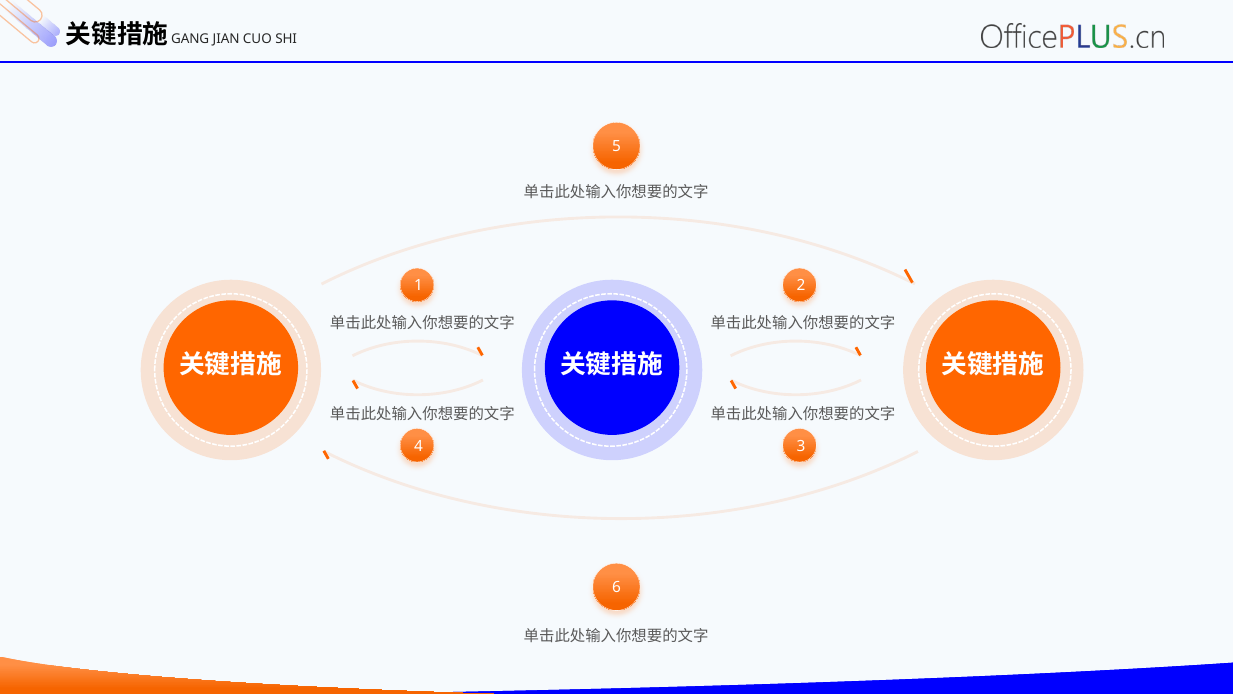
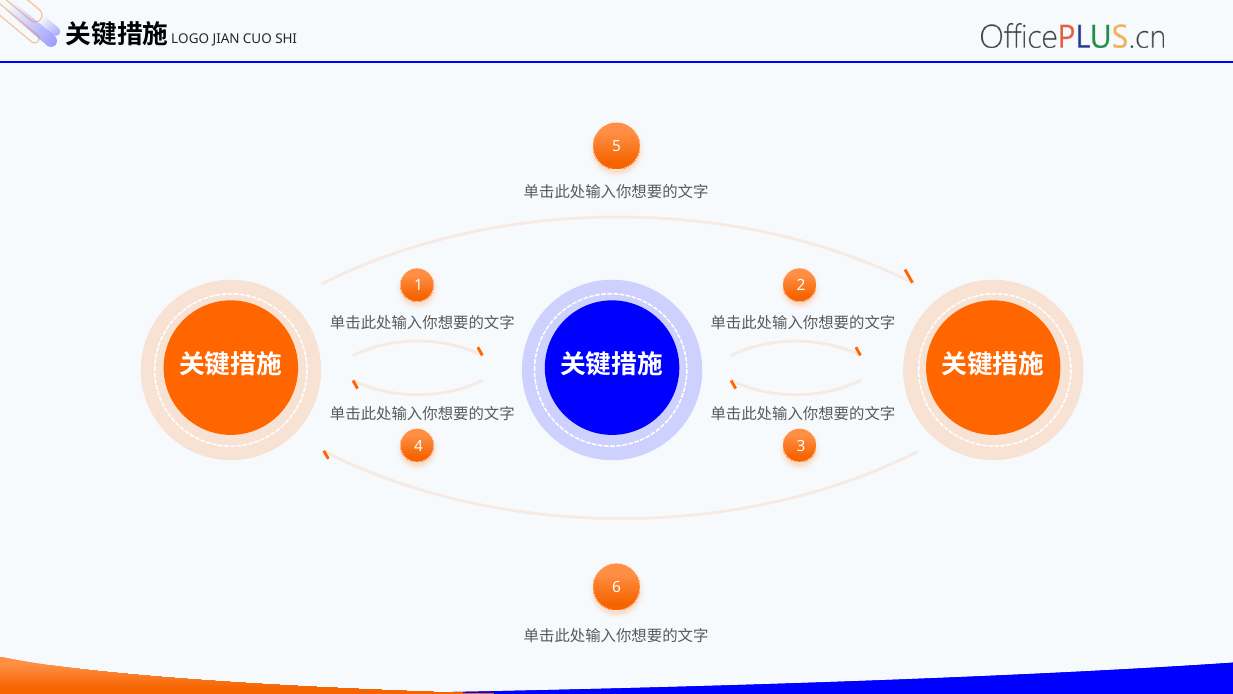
GANG: GANG -> LOGO (190, 39)
